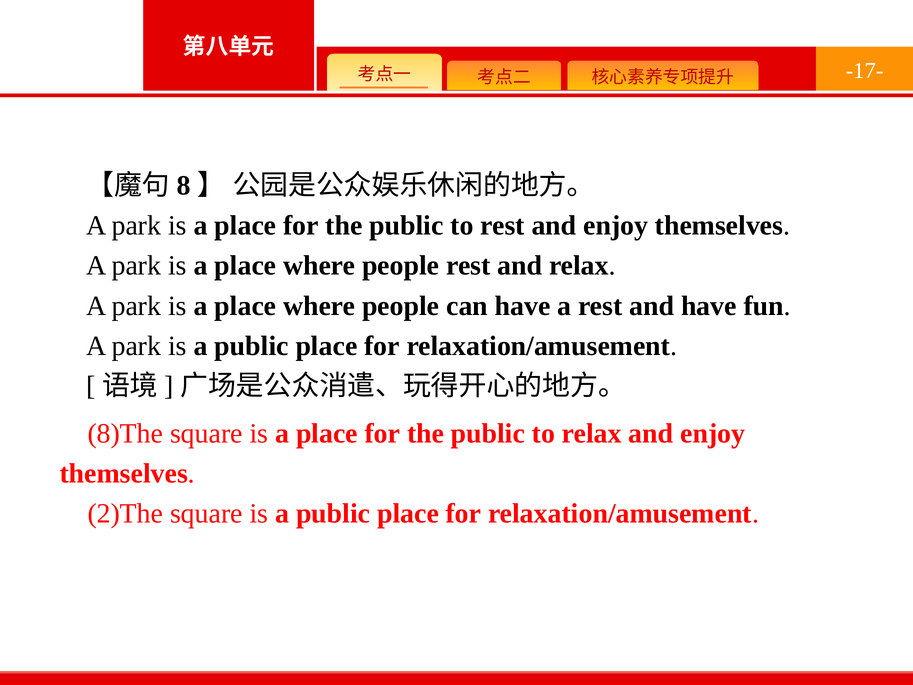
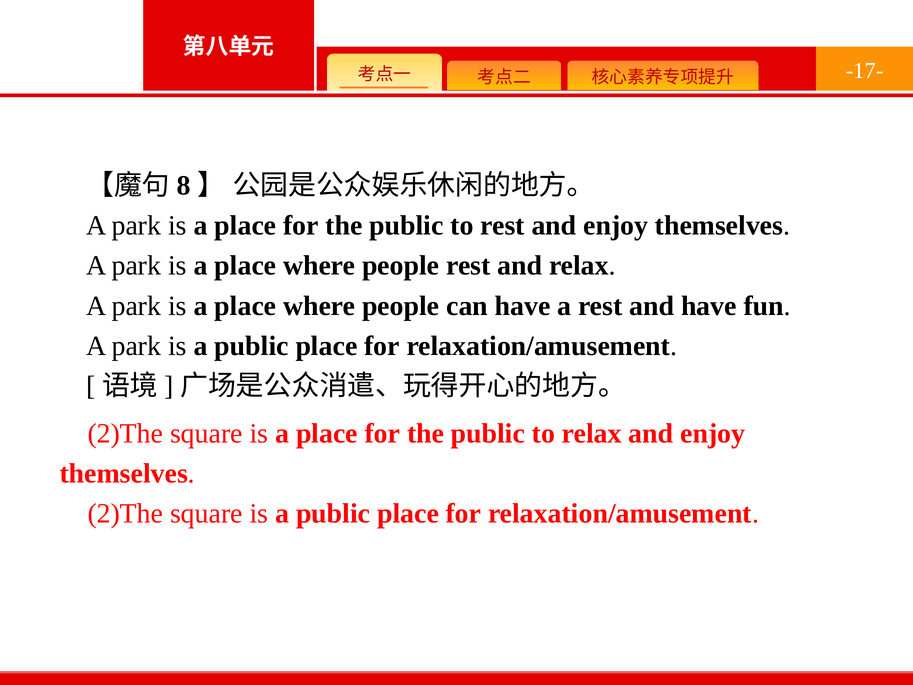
8)The: 8)The -> 2)The (125, 433)
